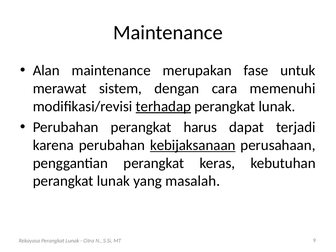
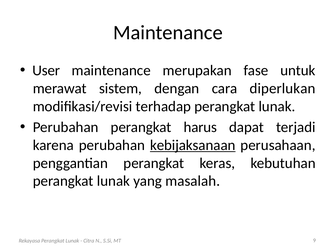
Alan: Alan -> User (46, 70)
memenuhi: memenuhi -> diperlukan (283, 88)
terhadap underline: present -> none (163, 106)
